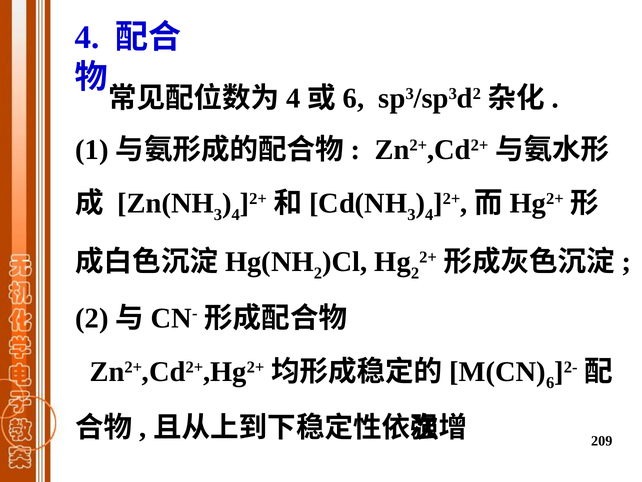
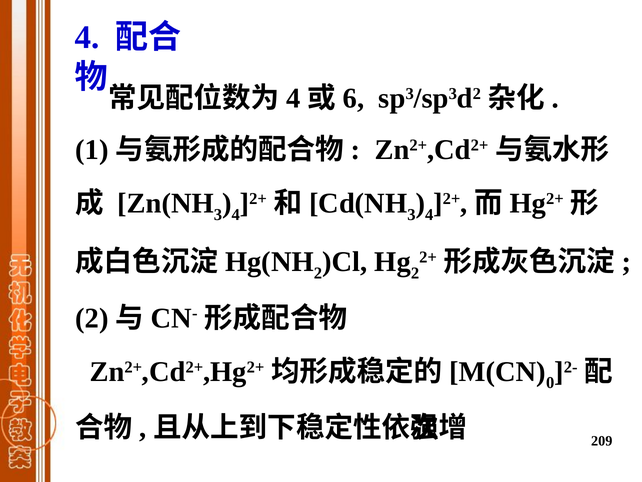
6: 6 -> 0 (550, 383)
